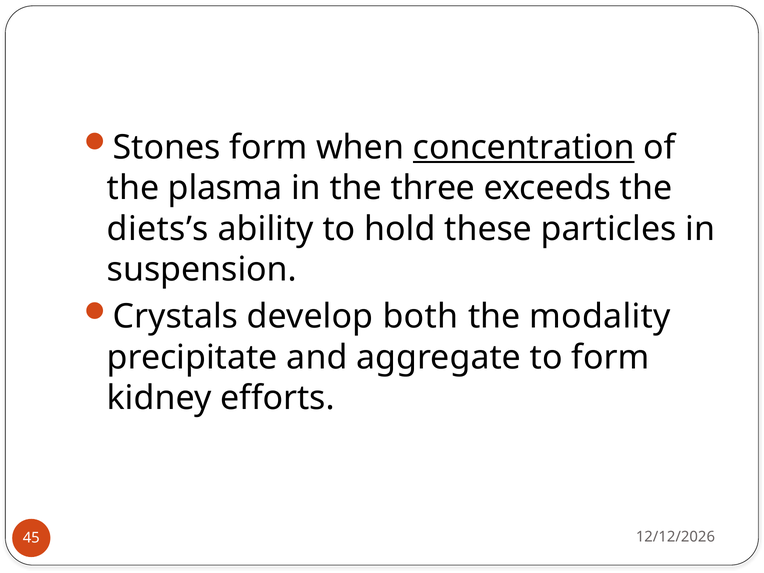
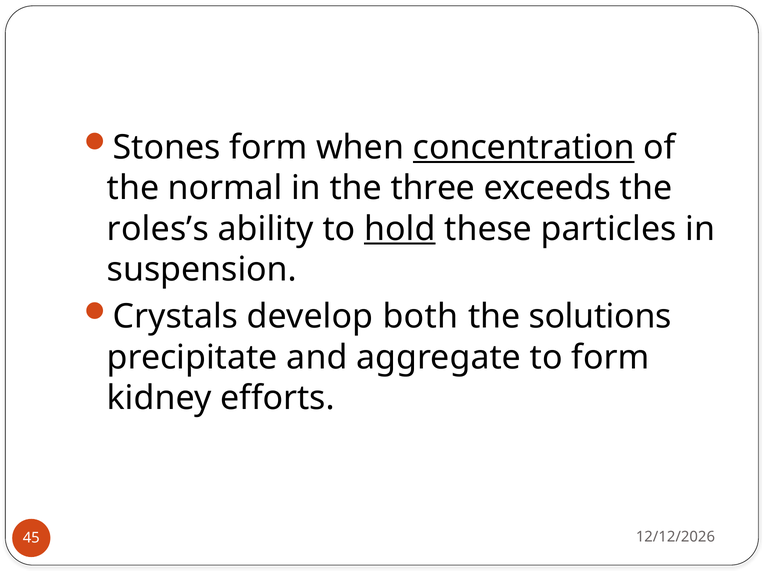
plasma: plasma -> normal (225, 188)
diets’s: diets’s -> roles’s (158, 229)
hold underline: none -> present (400, 229)
modality: modality -> solutions (600, 317)
